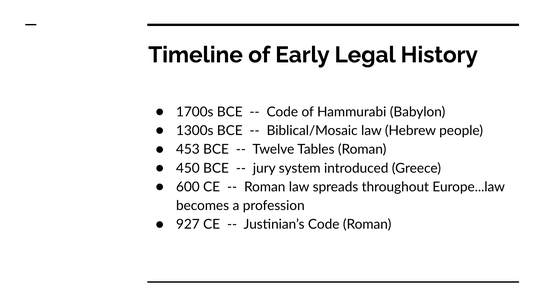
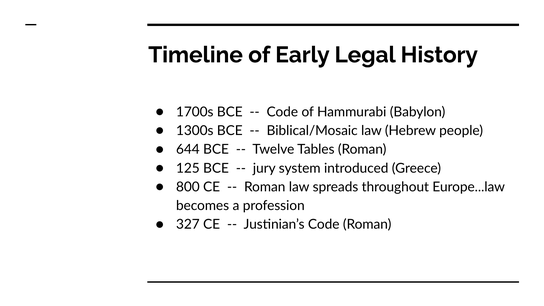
453: 453 -> 644 (188, 149)
450: 450 -> 125 (188, 168)
600: 600 -> 800 (188, 187)
927: 927 -> 327 (188, 225)
